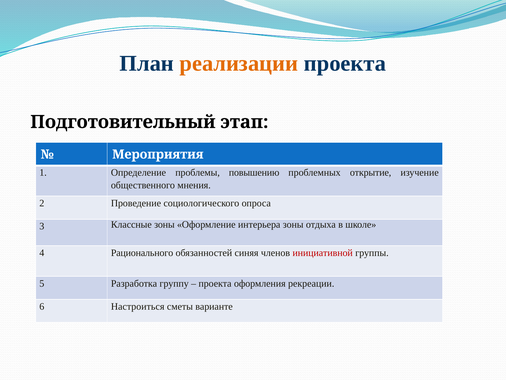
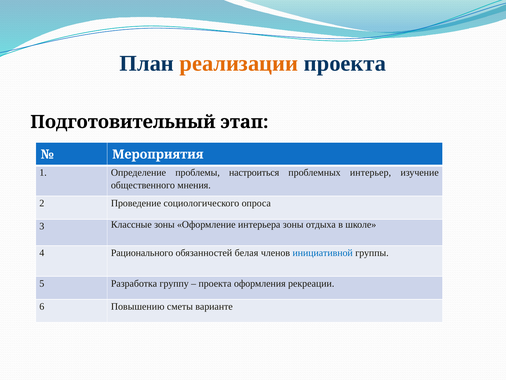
повышению: повышению -> настроиться (254, 172)
открытие: открытие -> интерьер (371, 172)
синяя: синяя -> белая (247, 253)
инициативной colour: red -> blue (323, 253)
Настроиться: Настроиться -> Повышению (138, 306)
